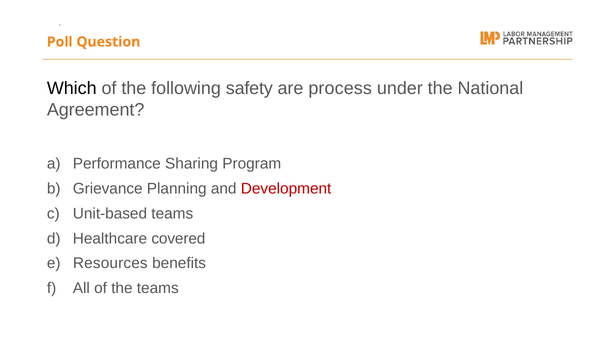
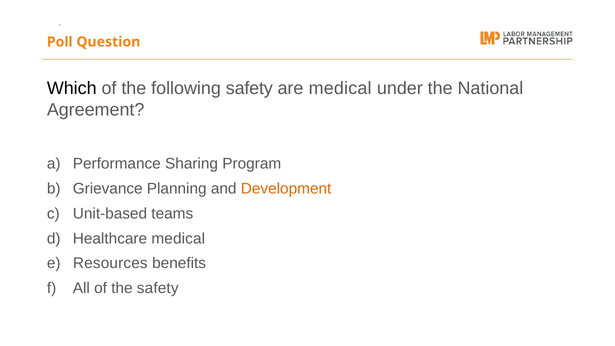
are process: process -> medical (340, 88)
Development colour: red -> orange (286, 189)
Healthcare covered: covered -> medical (178, 238)
the teams: teams -> safety (158, 288)
